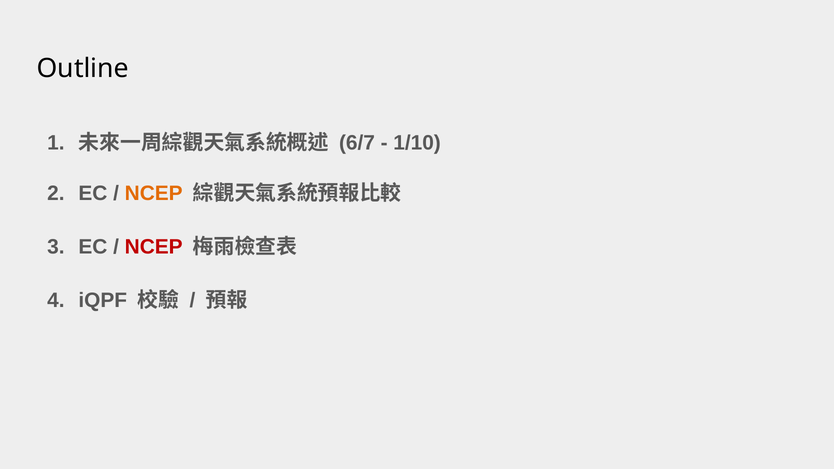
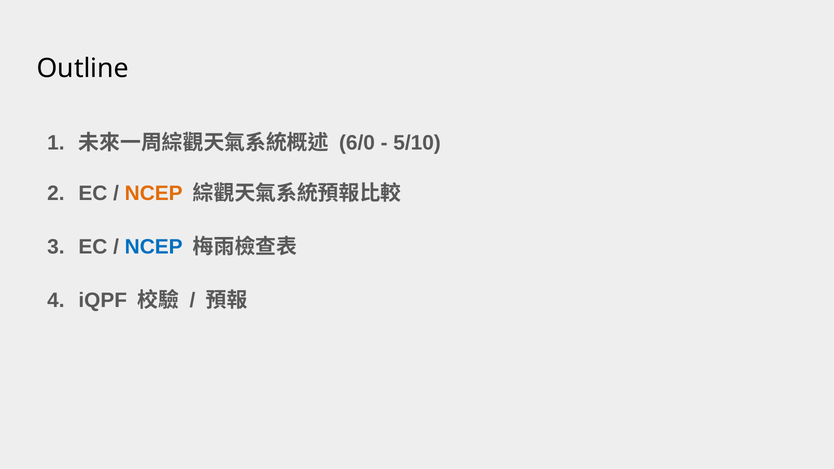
6/7: 6/7 -> 6/0 (357, 143)
1/10: 1/10 -> 5/10 (417, 143)
NCEP colour: red -> blue (154, 247)
